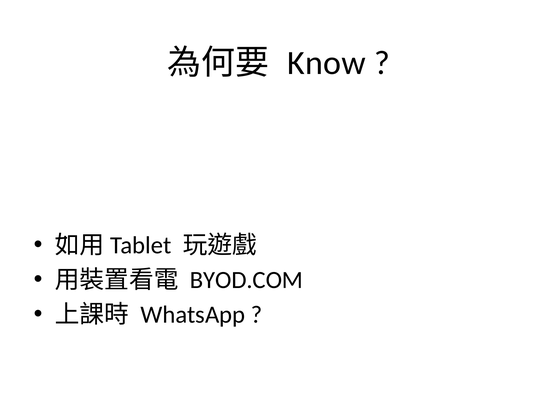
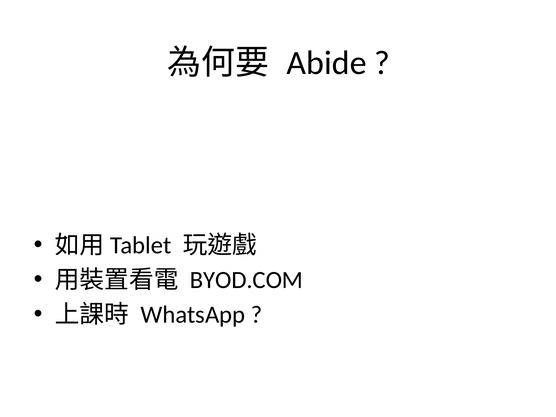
Know: Know -> Abide (327, 63)
